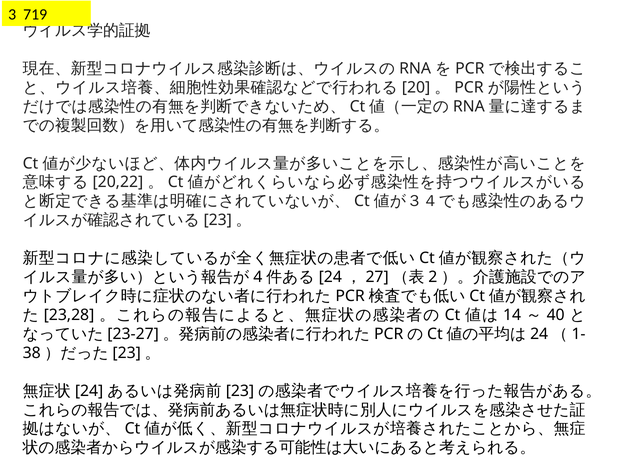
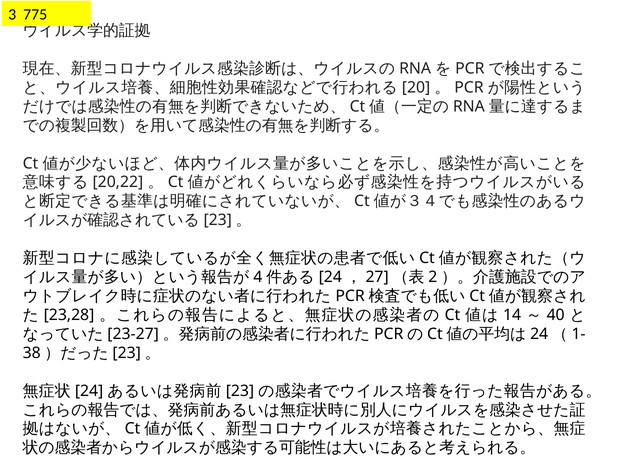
719: 719 -> 775 (35, 14)
